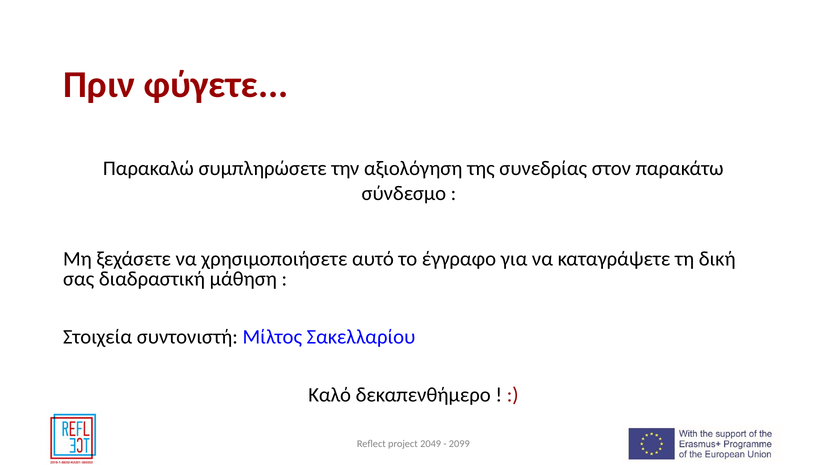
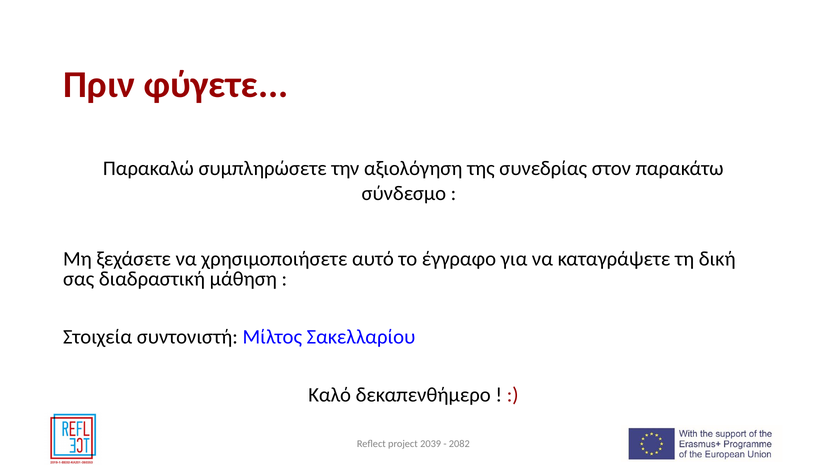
2049: 2049 -> 2039 (431, 444)
2099: 2099 -> 2082 (459, 444)
